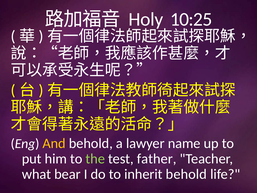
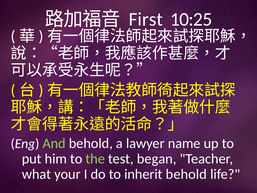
Holy: Holy -> First (146, 19)
And colour: yellow -> light green (54, 143)
father: father -> began (157, 159)
bear: bear -> your (67, 174)
